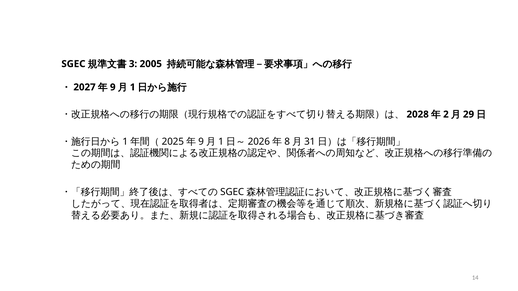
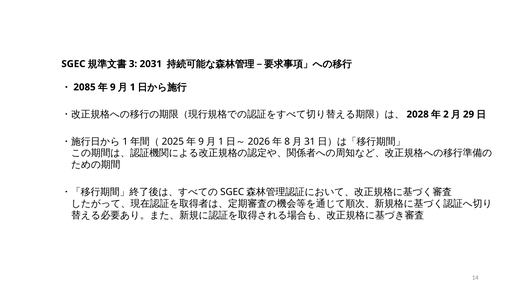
2005: 2005 -> 2031 (151, 64)
2027: 2027 -> 2085 (85, 87)
